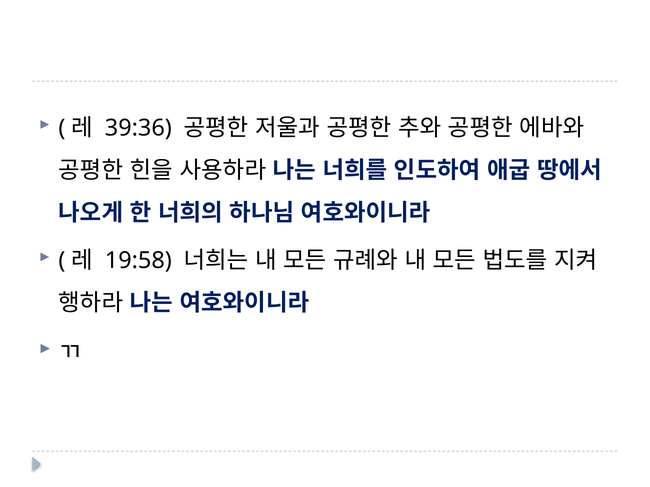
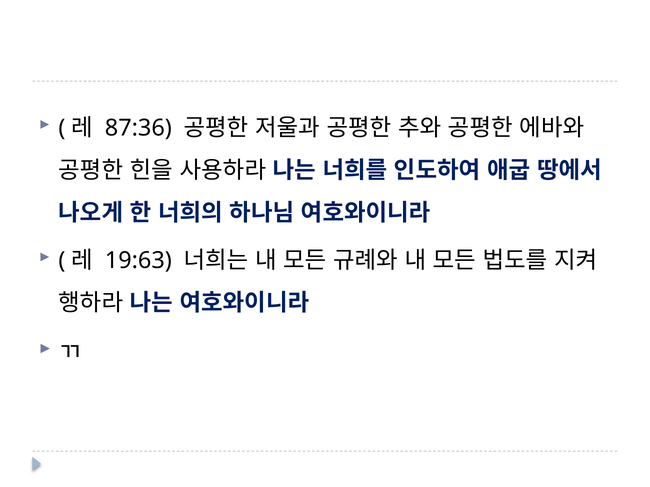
39:36: 39:36 -> 87:36 (138, 128)
19:58: 19:58 -> 19:63 (138, 261)
